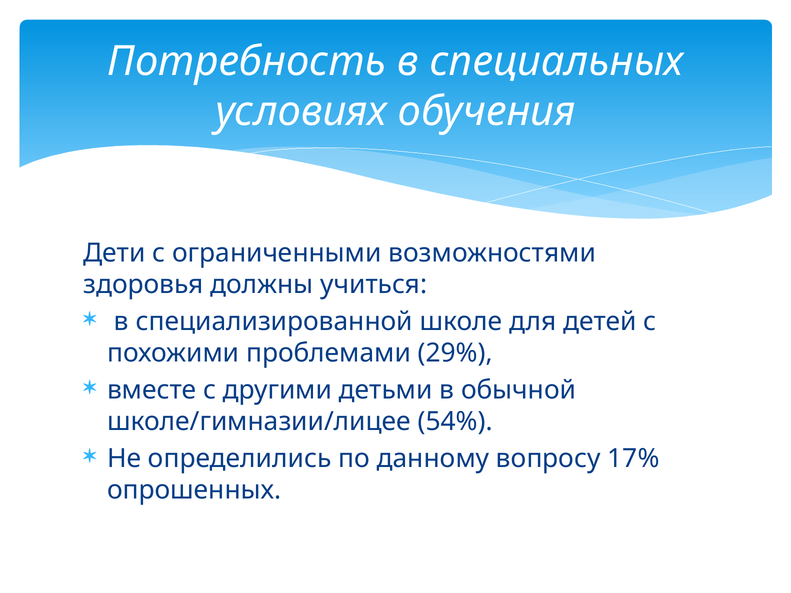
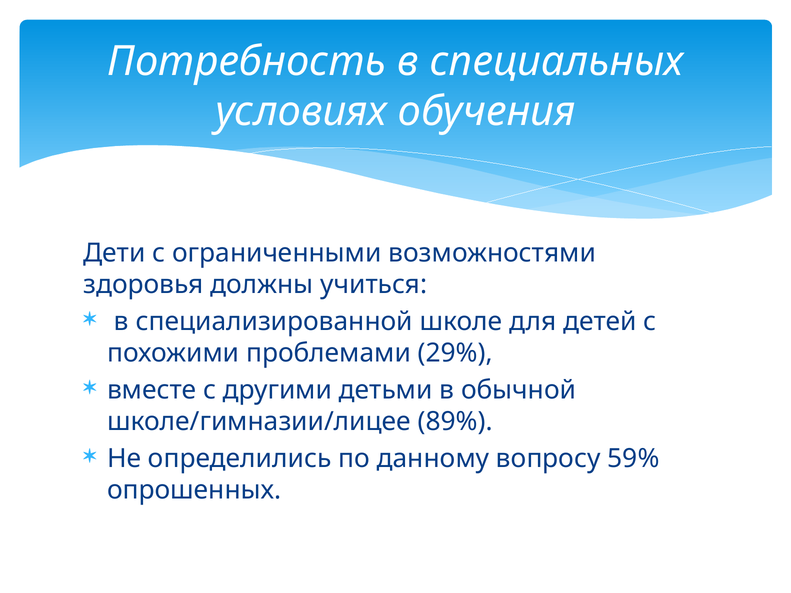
54%: 54% -> 89% (455, 422)
17%: 17% -> 59% (633, 459)
